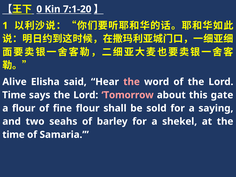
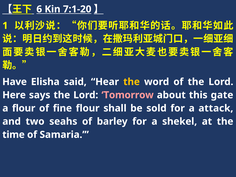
0: 0 -> 6 (39, 9)
Alive: Alive -> Have (15, 82)
the colour: pink -> yellow (132, 82)
Time: Time -> Here (14, 95)
saying: saying -> attack (216, 108)
